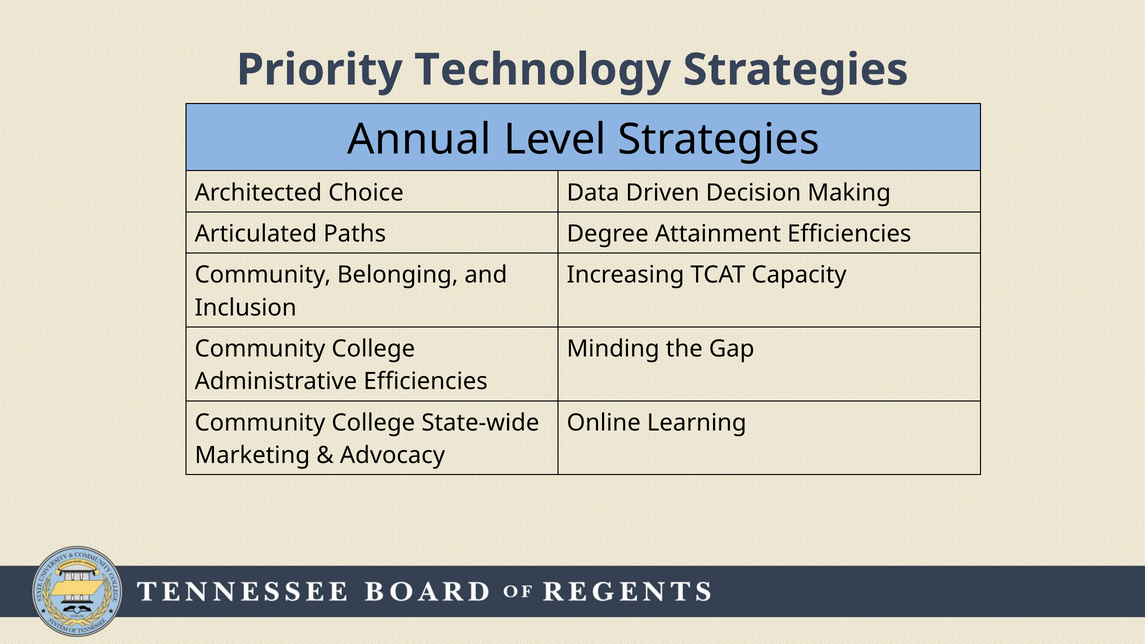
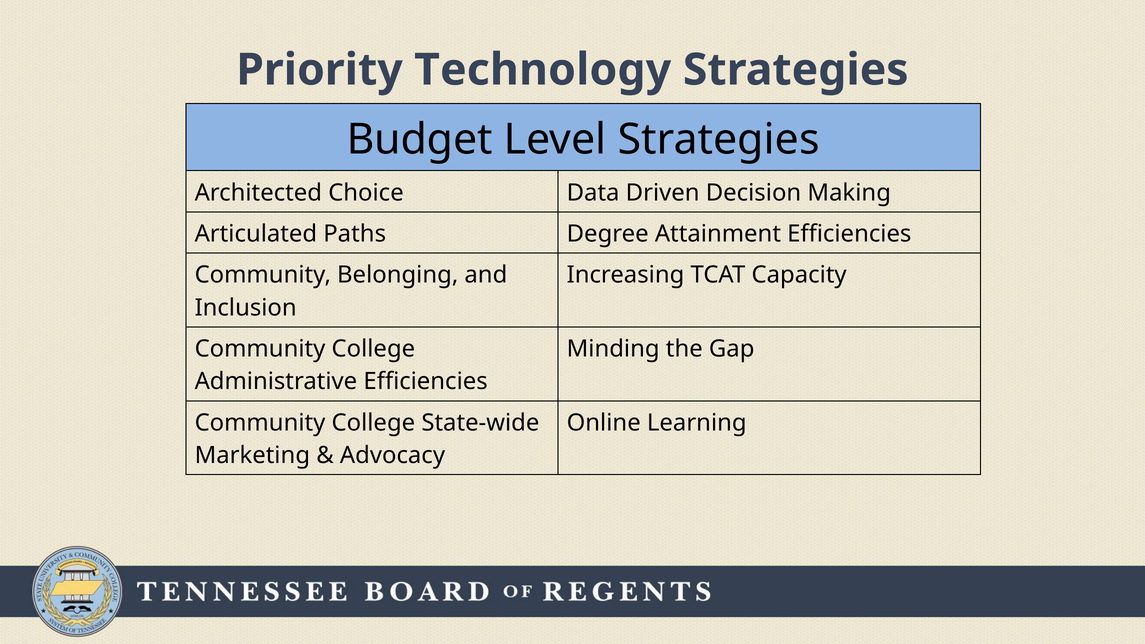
Annual: Annual -> Budget (420, 139)
